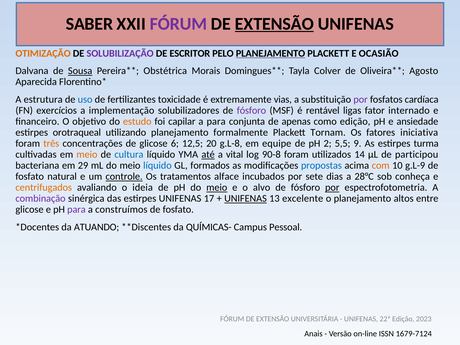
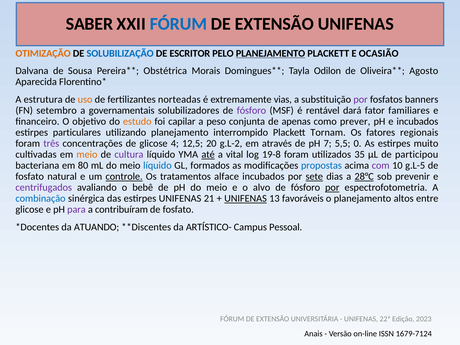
FÓRUM colour: purple -> blue (178, 24)
EXTENSÃO underline: present -> none (274, 24)
SOLUBILIZAÇÃO colour: purple -> blue (120, 53)
Sousa underline: present -> none (80, 71)
Colver: Colver -> Odilon (327, 71)
uso colour: blue -> orange (85, 99)
toxicidade: toxicidade -> norteadas (179, 99)
cardíaca: cardíaca -> banners (422, 99)
exercícios: exercícios -> setembro (57, 110)
implementação: implementação -> governamentais (122, 110)
ligas: ligas -> dará (352, 110)
internado: internado -> familiares (409, 110)
a para: para -> peso (216, 121)
como edição: edição -> prever (355, 121)
e ansiedade: ansiedade -> incubados (417, 121)
orotraqueal: orotraqueal -> particulares (77, 132)
formalmente: formalmente -> interrompido (241, 132)
iniciativa: iniciativa -> regionais (419, 132)
três colour: orange -> purple (51, 143)
6: 6 -> 4 (175, 143)
g.L-8: g.L-8 -> g.L-2 (231, 143)
equipe: equipe -> através (277, 143)
2: 2 -> 7 (328, 143)
9: 9 -> 0 (357, 143)
turma: turma -> muito (426, 143)
cultura colour: blue -> purple (129, 154)
90-8: 90-8 -> 19-8 (271, 154)
14: 14 -> 35 (360, 154)
29: 29 -> 80 (83, 166)
com colour: orange -> purple (381, 166)
g.L-9: g.L-9 -> g.L-5 (415, 166)
sete underline: none -> present (314, 177)
28°C underline: none -> present (364, 177)
conheça: conheça -> prevenir (413, 177)
centrifugados colour: orange -> purple (44, 188)
ideia: ideia -> bebê (143, 188)
meio underline: present -> none (217, 188)
combinação colour: purple -> blue (40, 199)
17: 17 -> 21 (209, 199)
excelente: excelente -> favoráveis (303, 199)
construímos: construímos -> contribuíram (121, 210)
QUÍMICAS-: QUÍMICAS- -> ARTÍSTICO- (209, 227)
